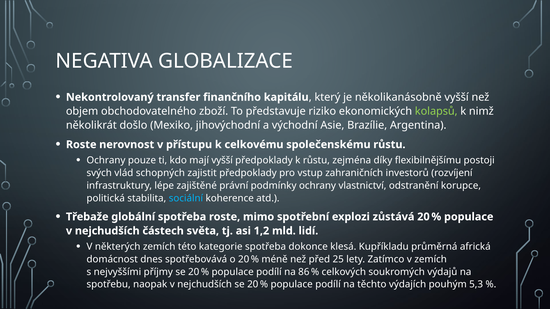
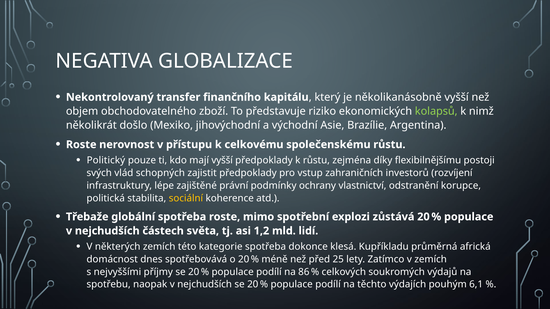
Ochrany: Ochrany -> Politický (106, 161)
sociální colour: light blue -> yellow (186, 198)
5,3: 5,3 -> 6,1 (476, 285)
